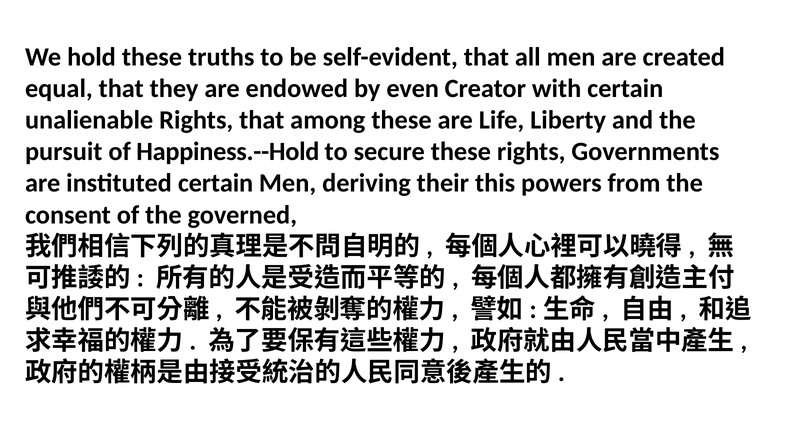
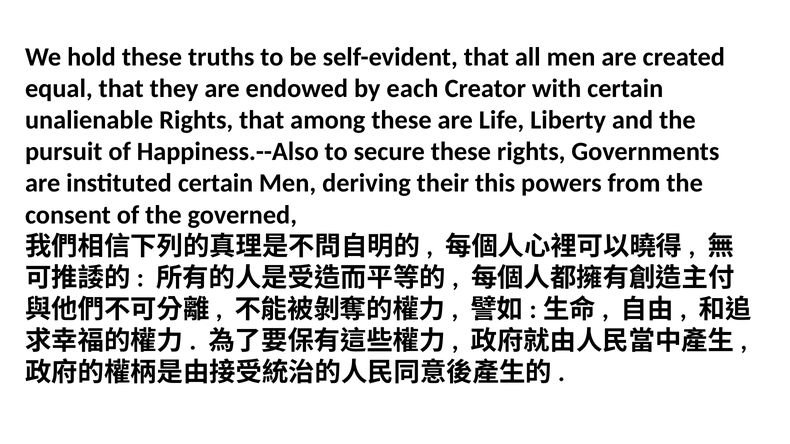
even: even -> each (412, 89)
Happiness.--Hold: Happiness.--Hold -> Happiness.--Also (228, 152)
